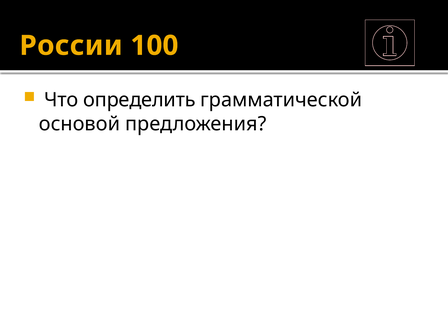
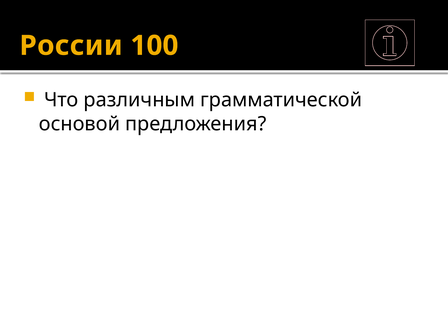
определить: определить -> различным (139, 100)
